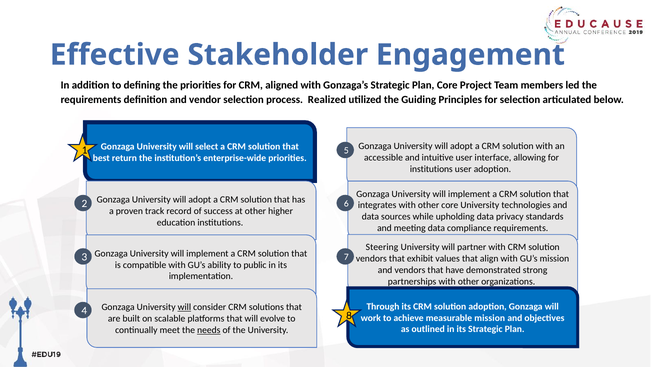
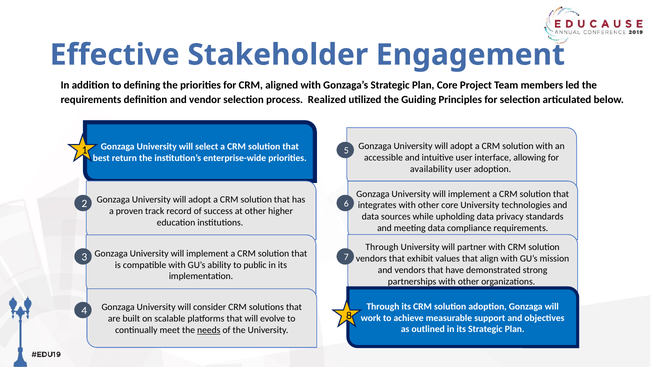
institutions: institutions -> availability (431, 169)
Steering: Steering -> Through (382, 247)
will underline: present -> none (184, 307)
measurable mission: mission -> support (490, 318)
